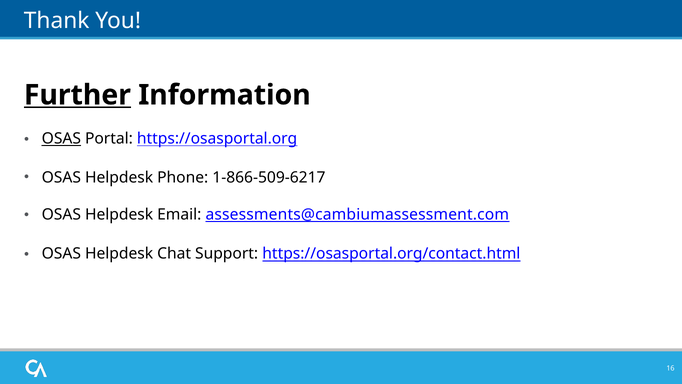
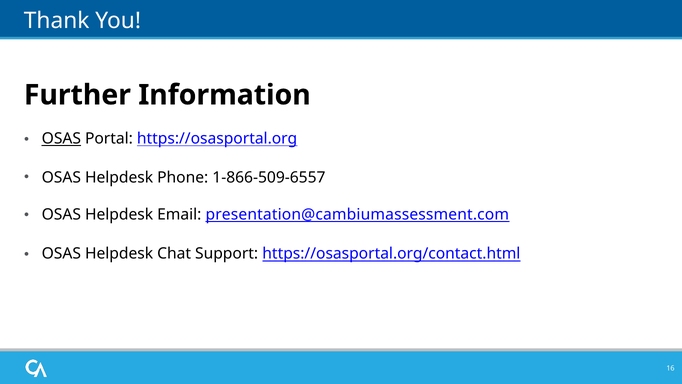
Further underline: present -> none (77, 95)
1-866-509-6217: 1-866-509-6217 -> 1-866-509-6557 (269, 177)
assessments@cambiumassessment.com: assessments@cambiumassessment.com -> presentation@cambiumassessment.com (357, 214)
